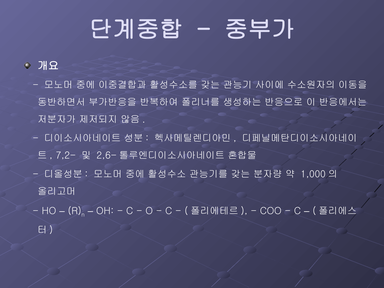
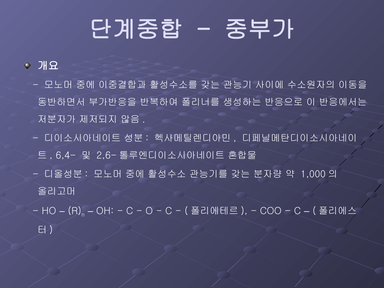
7,2-: 7,2- -> 6,4- (66, 156)
